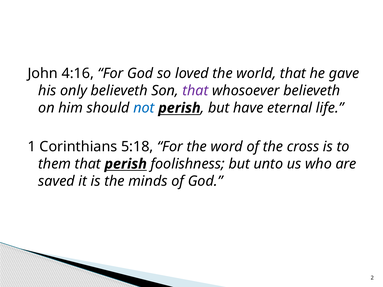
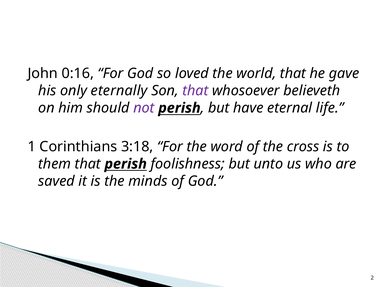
4:16: 4:16 -> 0:16 (78, 74)
only believeth: believeth -> eternally (119, 91)
not colour: blue -> purple (144, 108)
5:18: 5:18 -> 3:18 (137, 147)
